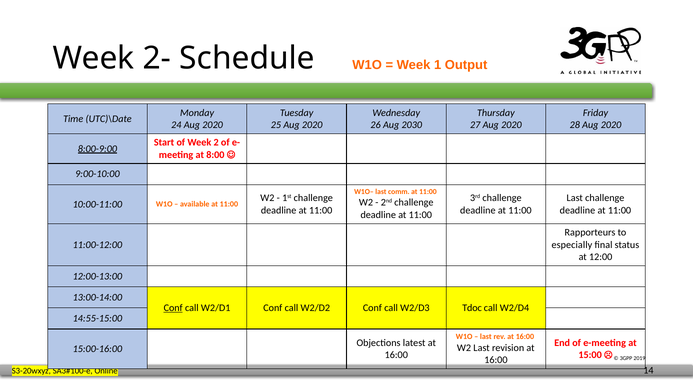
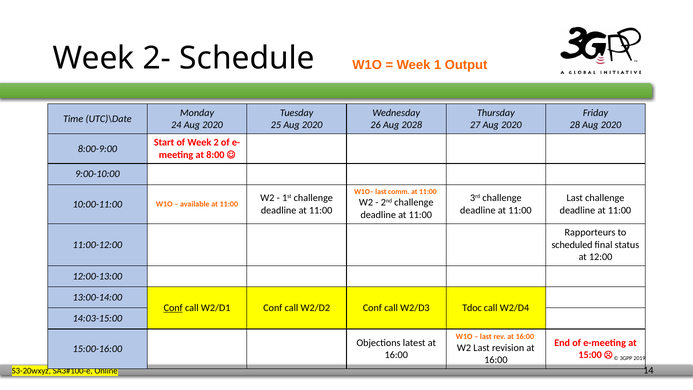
2030: 2030 -> 2028 (412, 125)
8:00-9:00 underline: present -> none (97, 149)
especially: especially -> scheduled (572, 245)
14:55-15:00: 14:55-15:00 -> 14:03-15:00 (97, 318)
